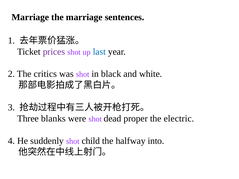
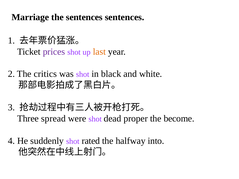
the marriage: marriage -> sentences (84, 17)
last colour: blue -> orange (99, 52)
blanks: blanks -> spread (53, 119)
electric: electric -> become (179, 119)
child: child -> rated (91, 141)
